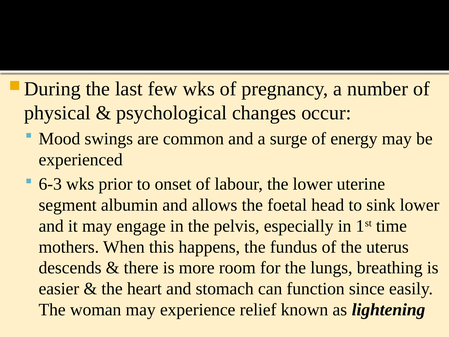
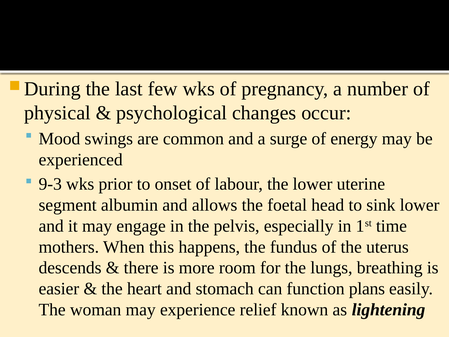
6-3: 6-3 -> 9-3 (50, 184)
since: since -> plans (367, 289)
